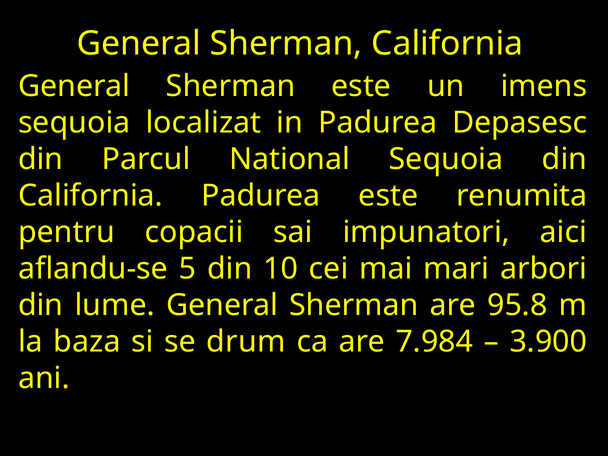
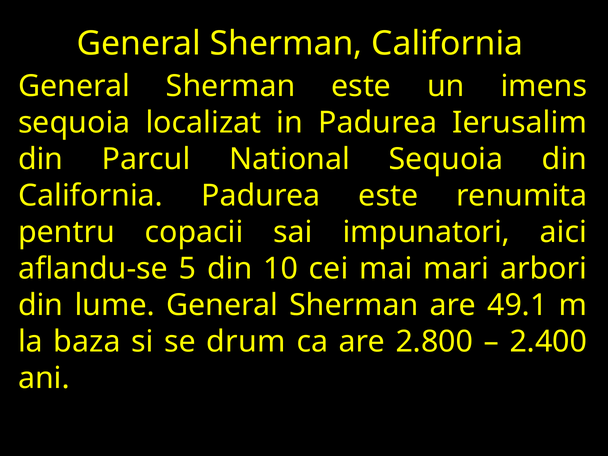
Depasesc: Depasesc -> Ierusalim (520, 123)
95.8: 95.8 -> 49.1 (517, 305)
7.984: 7.984 -> 2.800 (434, 342)
3.900: 3.900 -> 2.400 (548, 342)
